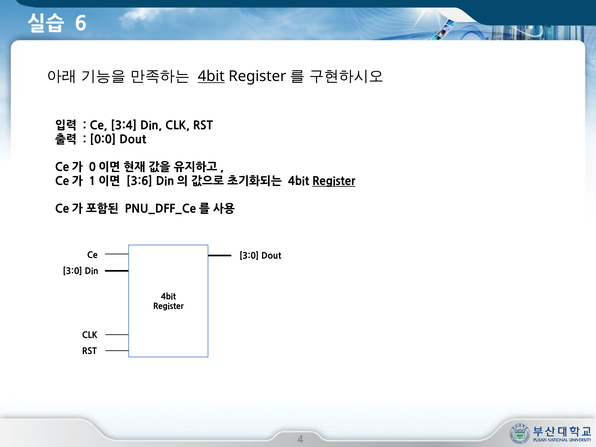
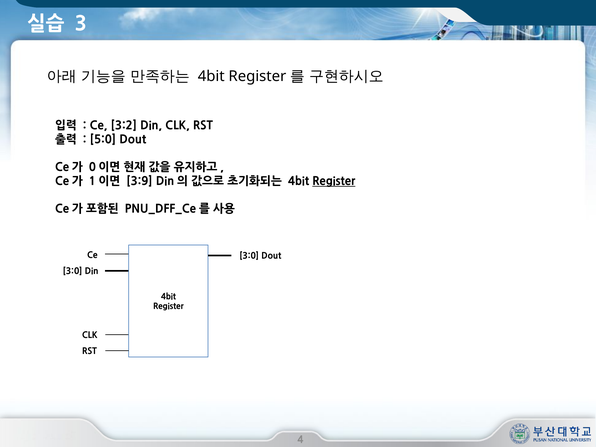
6: 6 -> 3 (81, 24)
4bit underline: present -> none (211, 76)
3:4: 3:4 -> 3:2 (124, 126)
0:0: 0:0 -> 5:0 (103, 140)
3:6: 3:6 -> 3:9 (139, 181)
